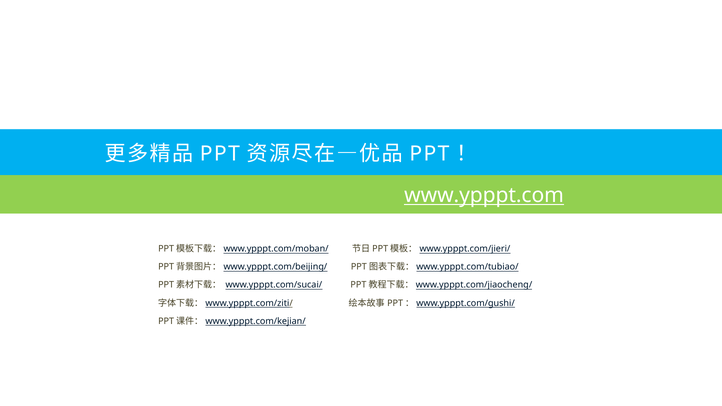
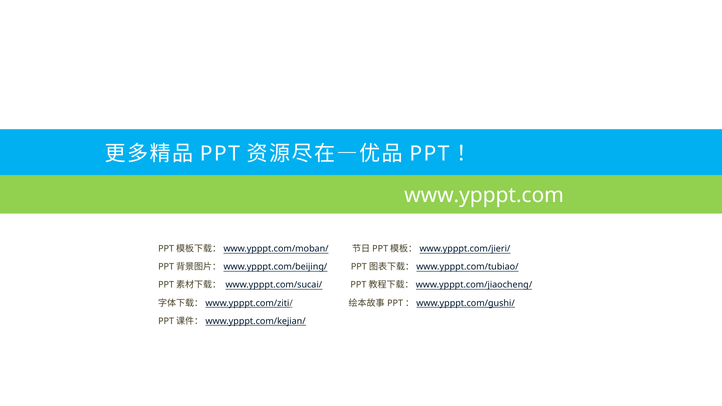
www.ypppt.com underline: present -> none (484, 196)
